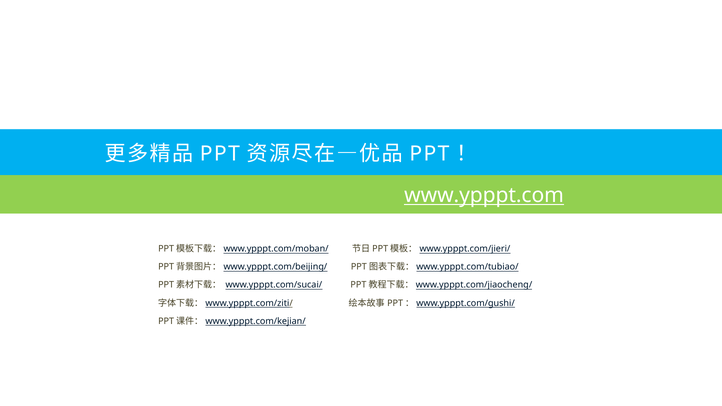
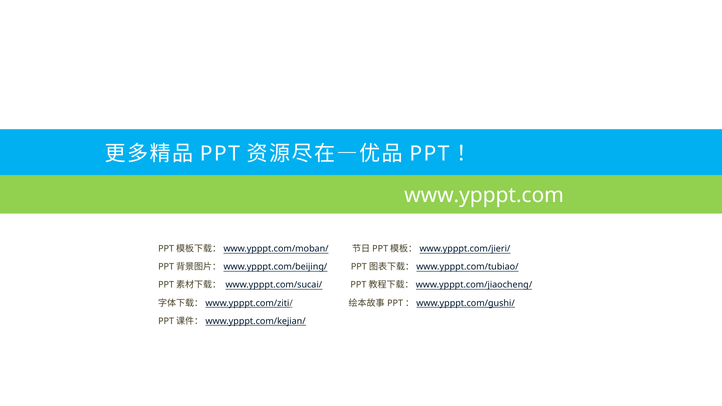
www.ypppt.com underline: present -> none (484, 196)
